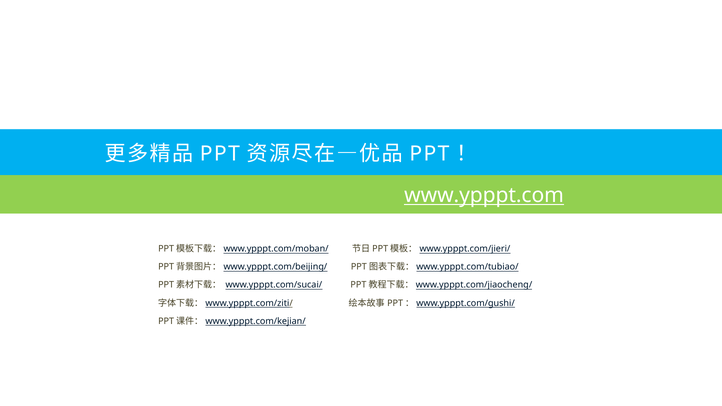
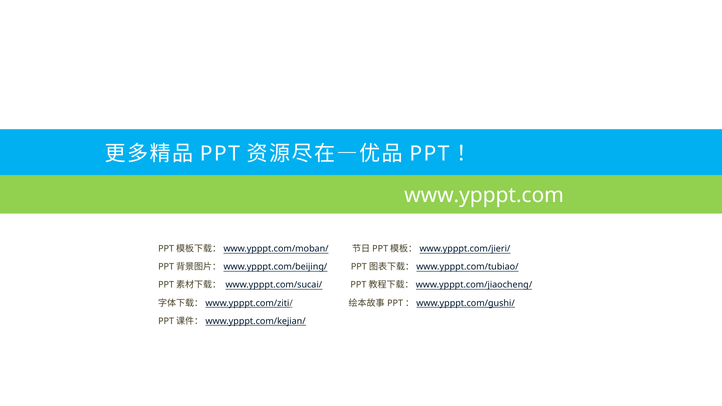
www.ypppt.com underline: present -> none (484, 196)
